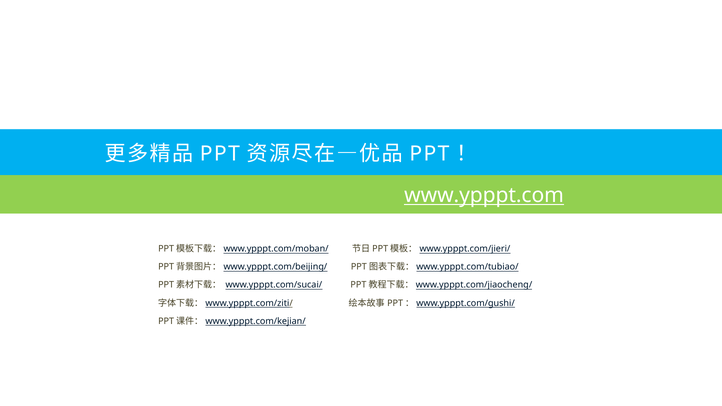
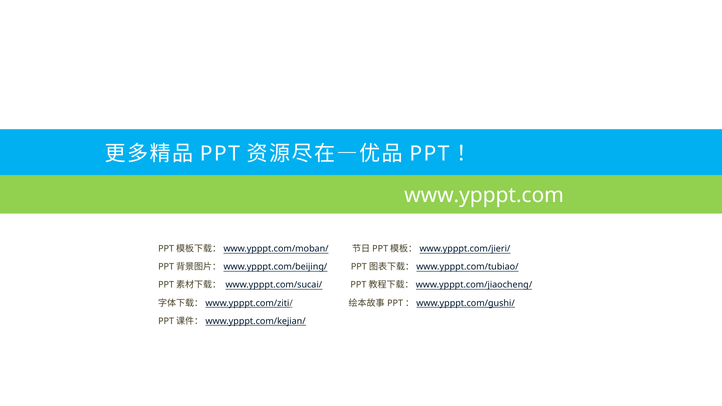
www.ypppt.com underline: present -> none (484, 196)
